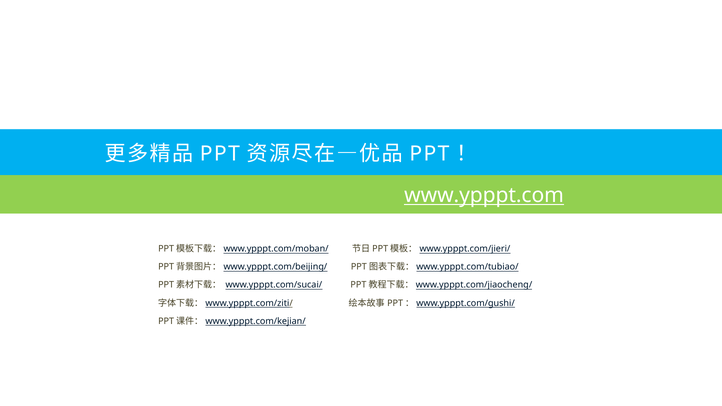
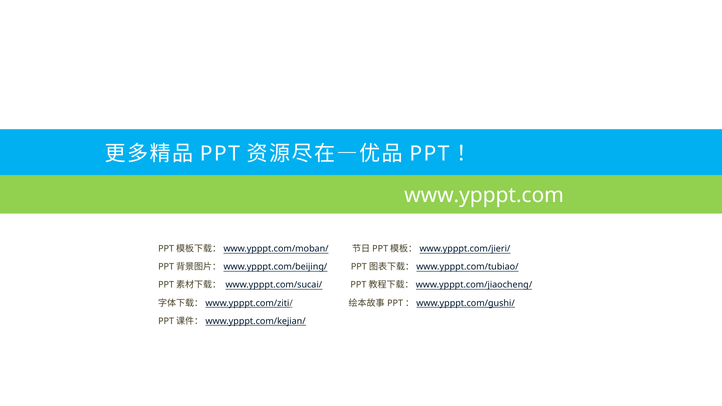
www.ypppt.com underline: present -> none (484, 196)
